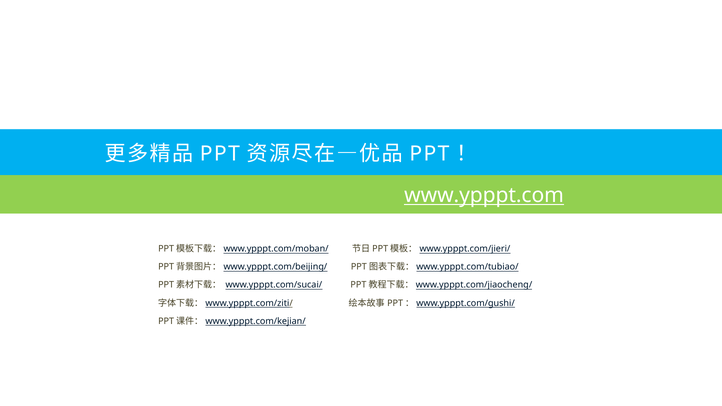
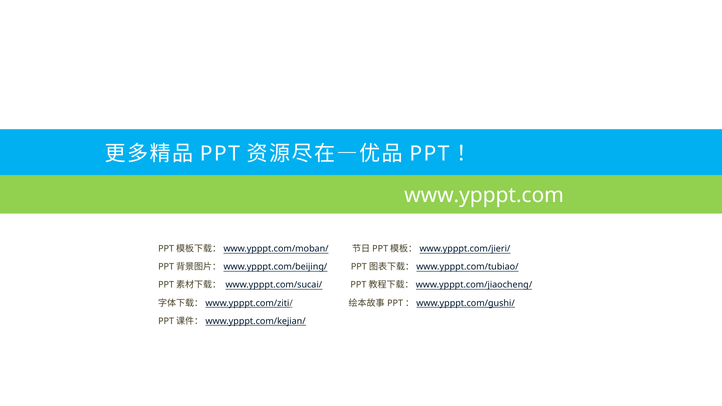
www.ypppt.com underline: present -> none (484, 196)
